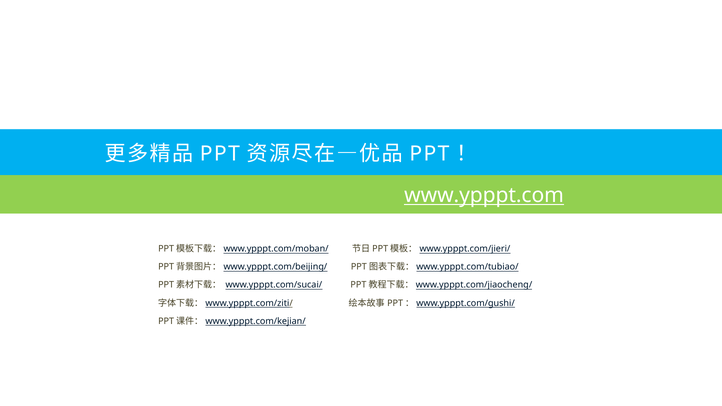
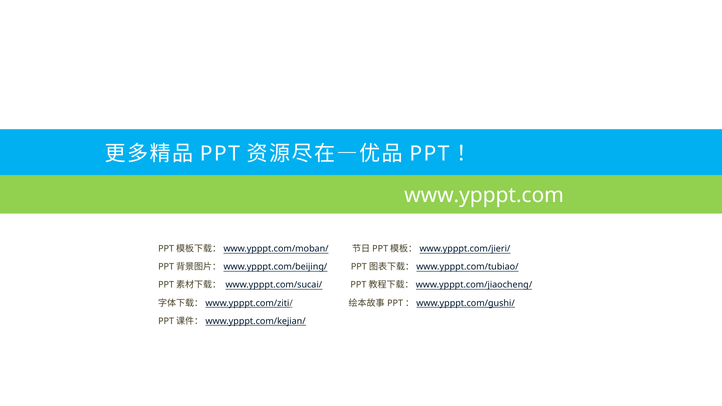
www.ypppt.com underline: present -> none (484, 196)
